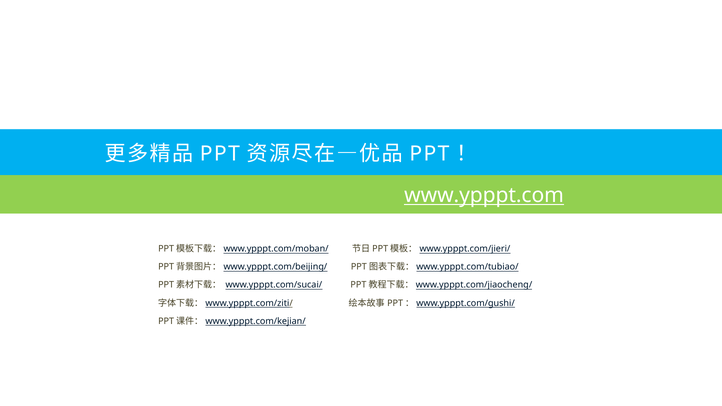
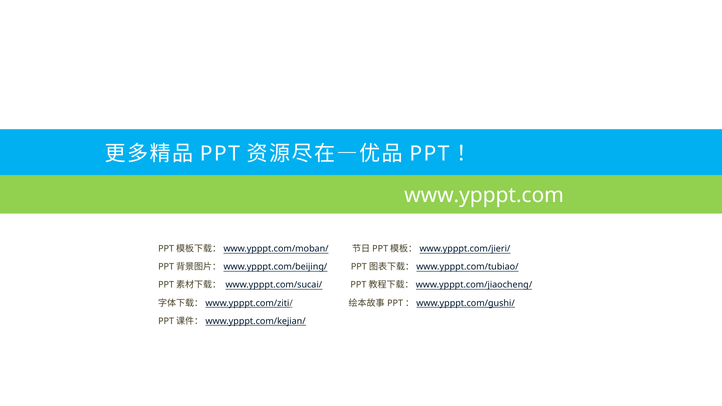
www.ypppt.com underline: present -> none (484, 196)
